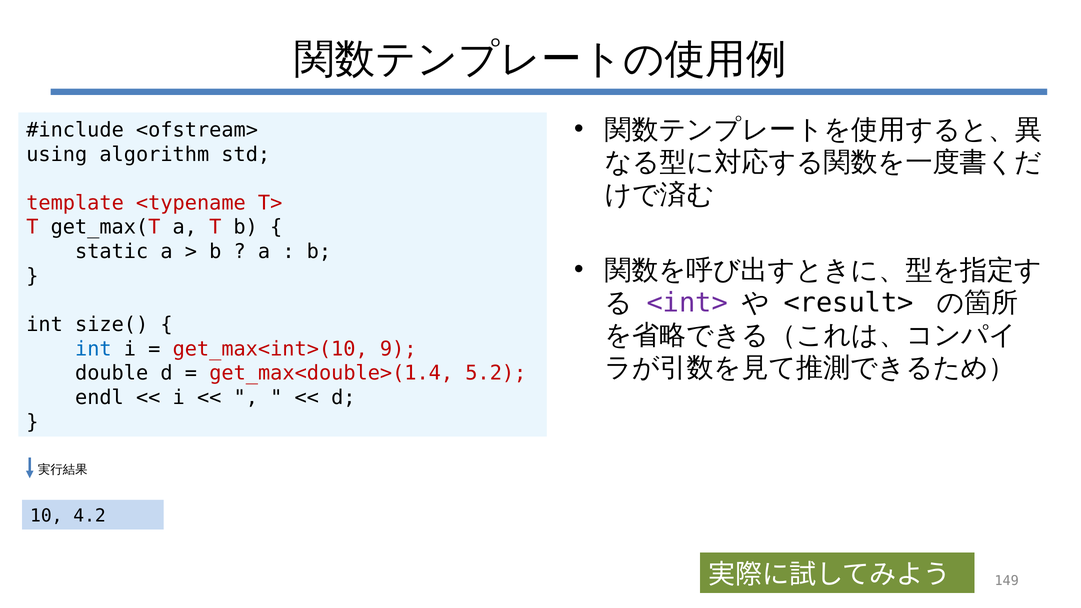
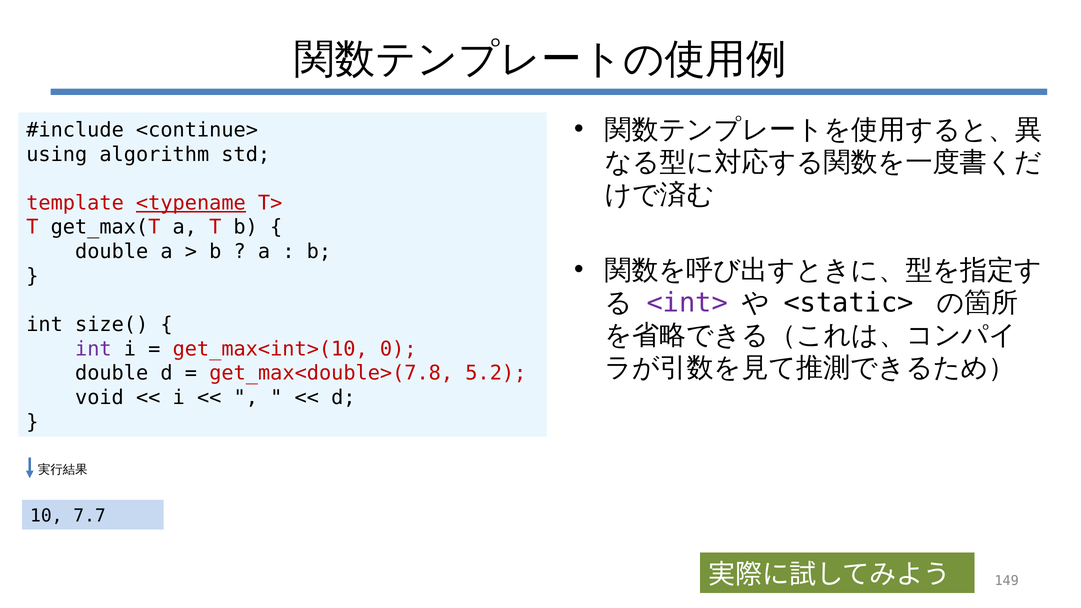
<ofstream>: <ofstream> -> <continue> (197, 130)
<typename underline: none -> present (191, 203)
static: static -> double (112, 252)
<result>: <result> -> <static> (849, 303)
int colour: blue -> purple (93, 349)
9: 9 -> 0 (398, 349)
get_max<double>(1.4: get_max<double>(1.4 -> get_max<double>(7.8 (331, 373)
endl: endl -> void (99, 398)
4.2: 4.2 -> 7.7 (90, 516)
